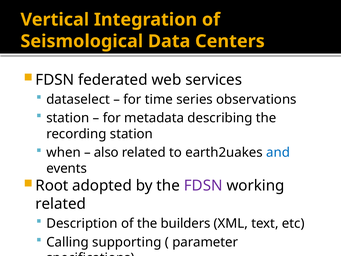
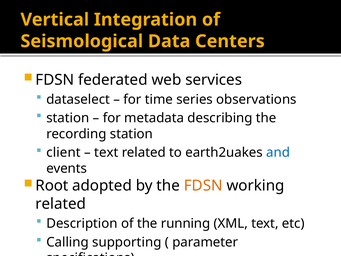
when: when -> client (63, 152)
also: also -> text (106, 152)
FDSN colour: purple -> orange (203, 186)
builders: builders -> running (186, 223)
